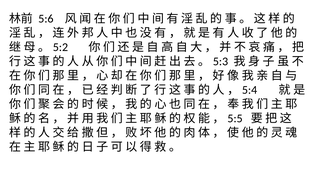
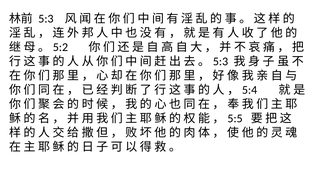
5:6: 5:6 -> 5:3 (46, 19)
